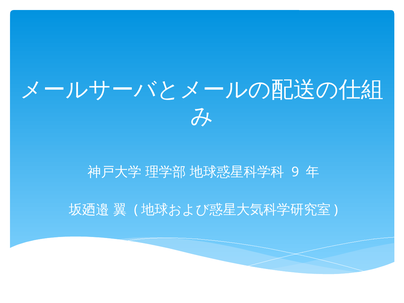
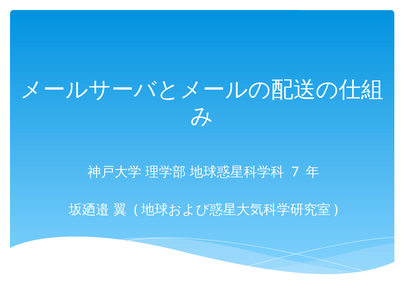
9: 9 -> 7 (295, 172)
